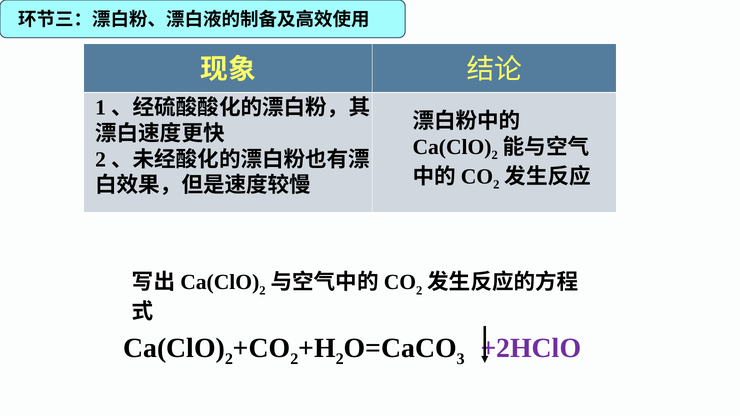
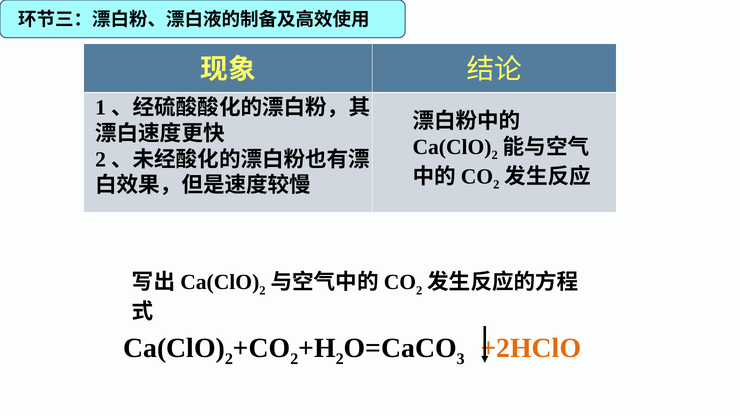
+2HClO colour: purple -> orange (531, 349)
